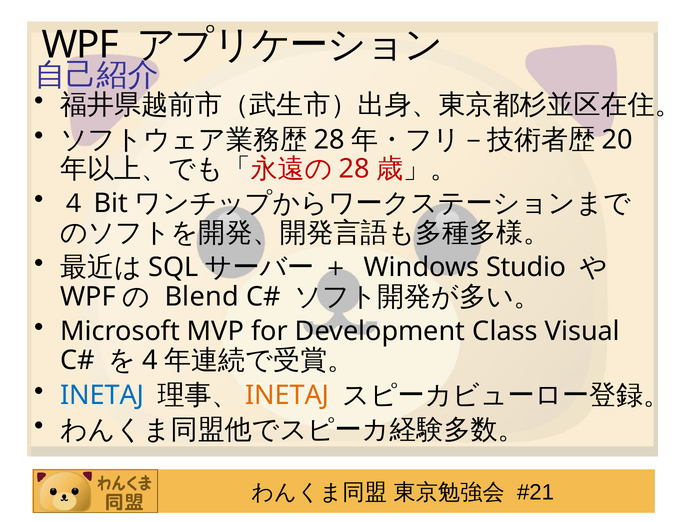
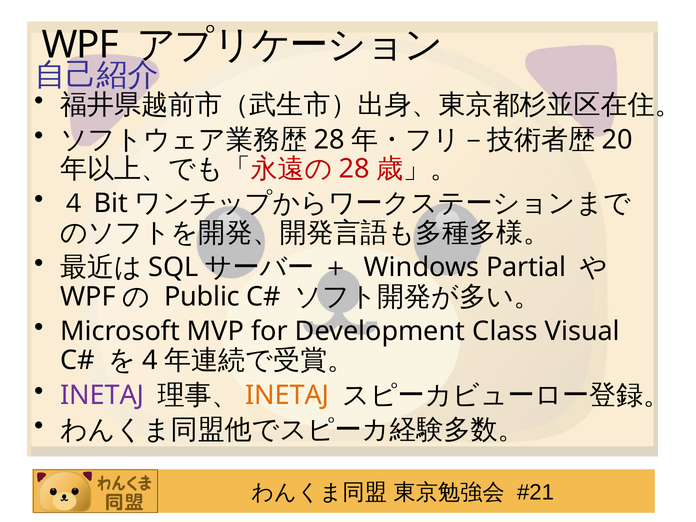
Studio: Studio -> Partial (526, 267)
Blend: Blend -> Public (202, 297)
INETAJ colour: blue -> purple (102, 395)
